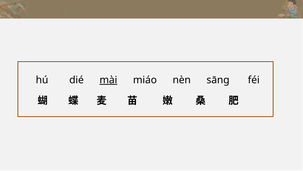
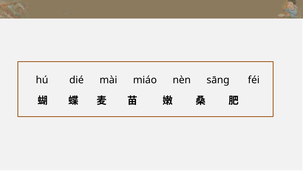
mài underline: present -> none (108, 80)
